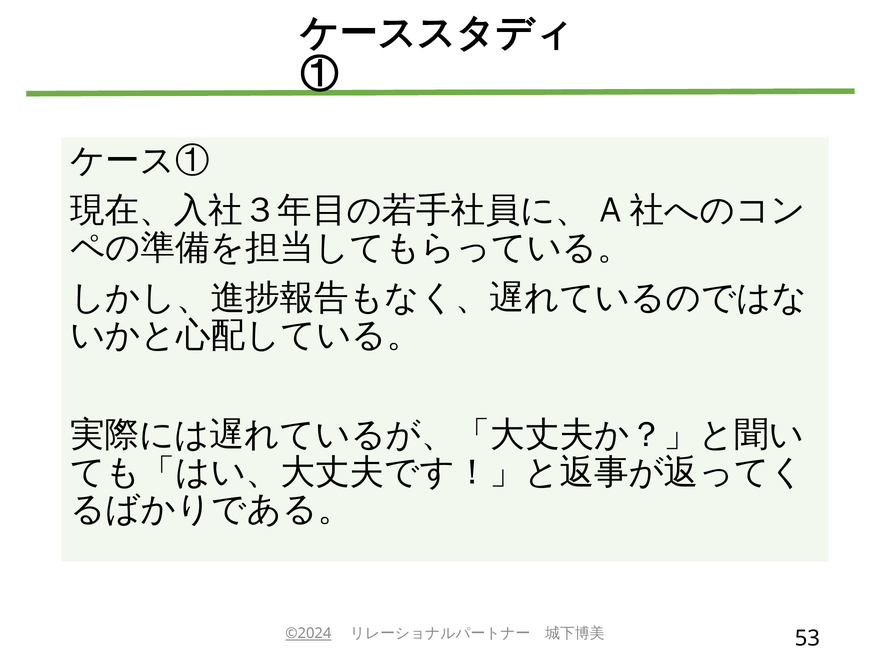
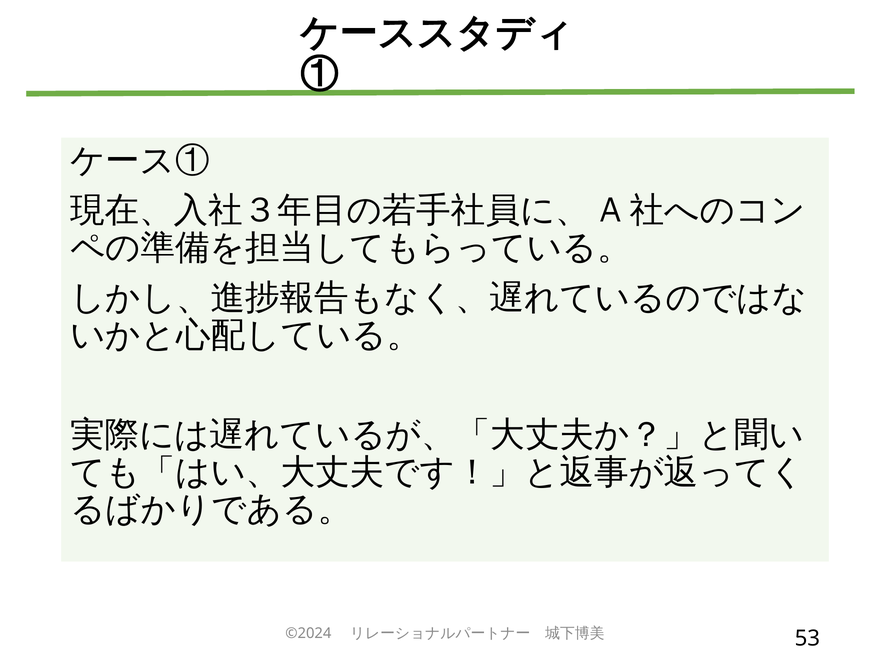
©2024 underline: present -> none (308, 633)
